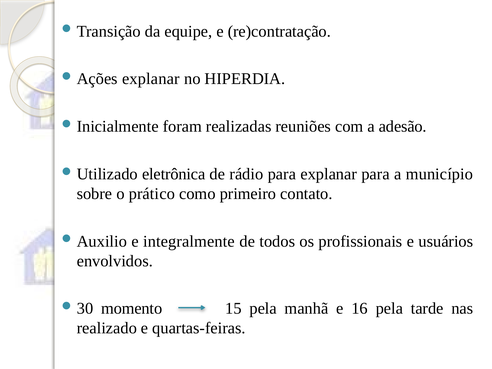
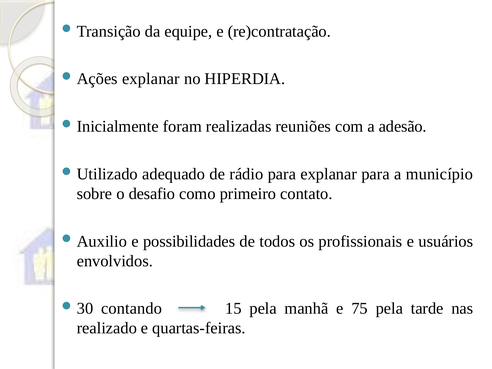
eletrônica: eletrônica -> adequado (174, 174)
prático: prático -> desafio (152, 194)
integralmente: integralmente -> possibilidades (189, 241)
momento: momento -> contando (132, 309)
16: 16 -> 75 (360, 309)
